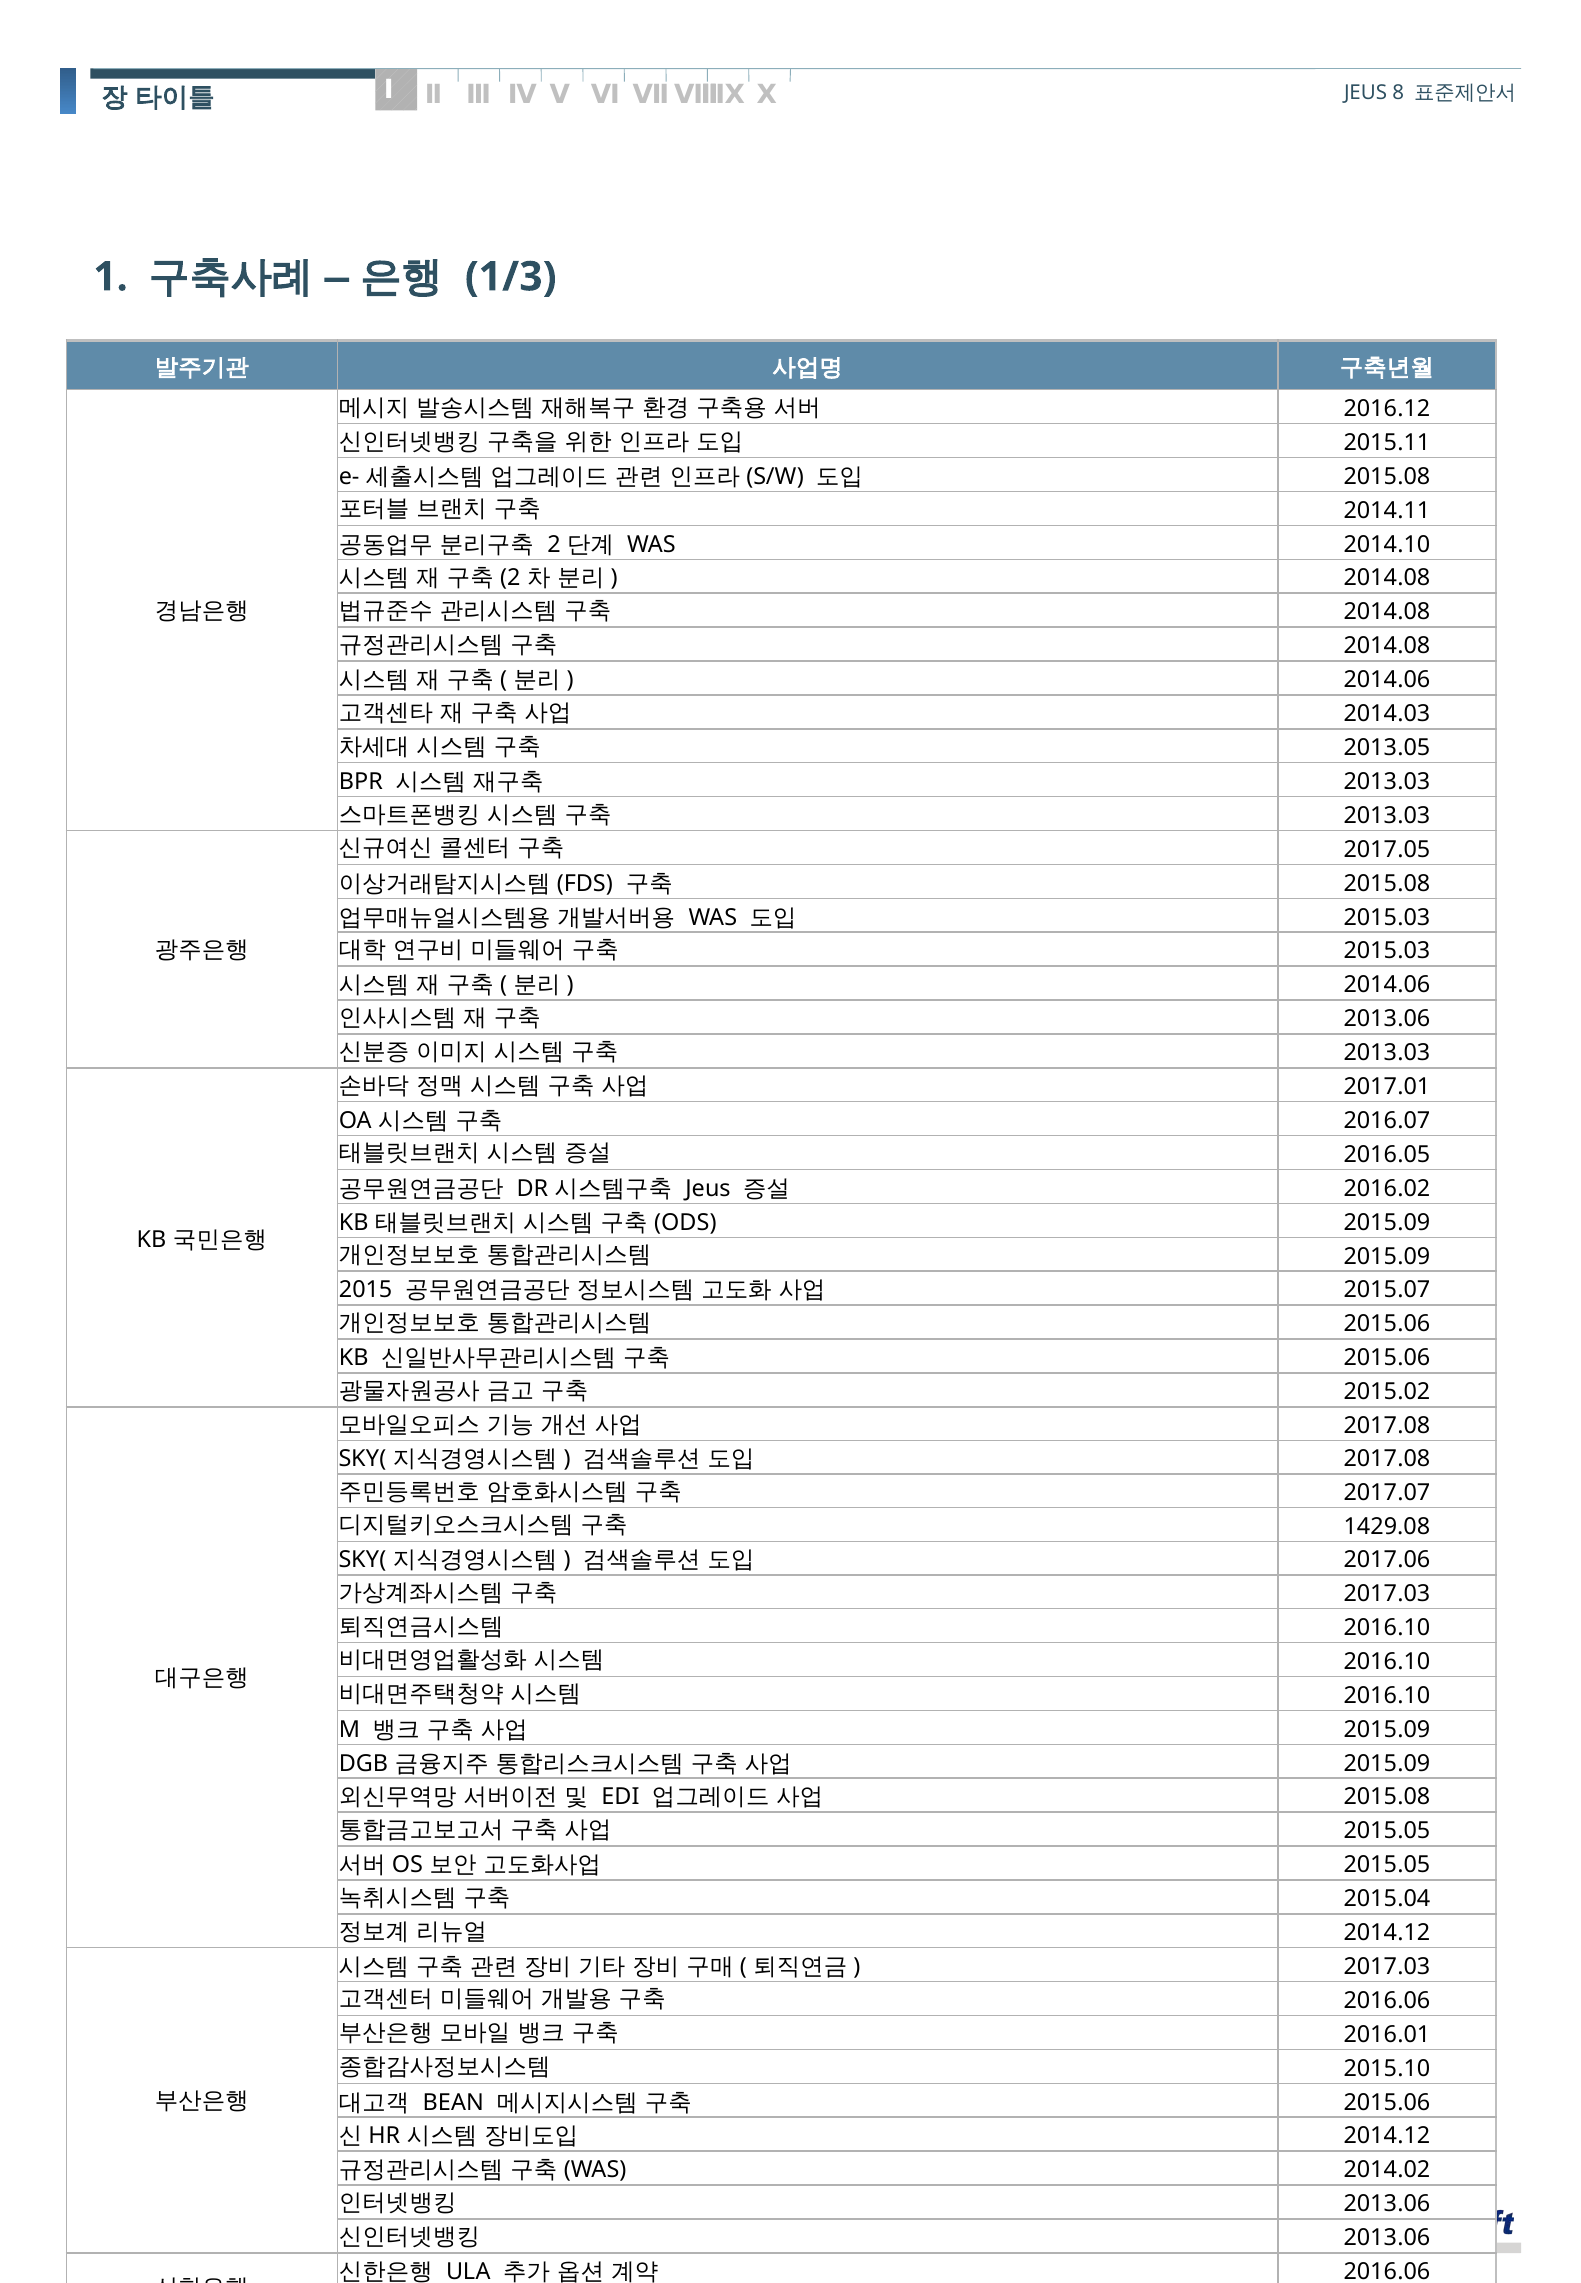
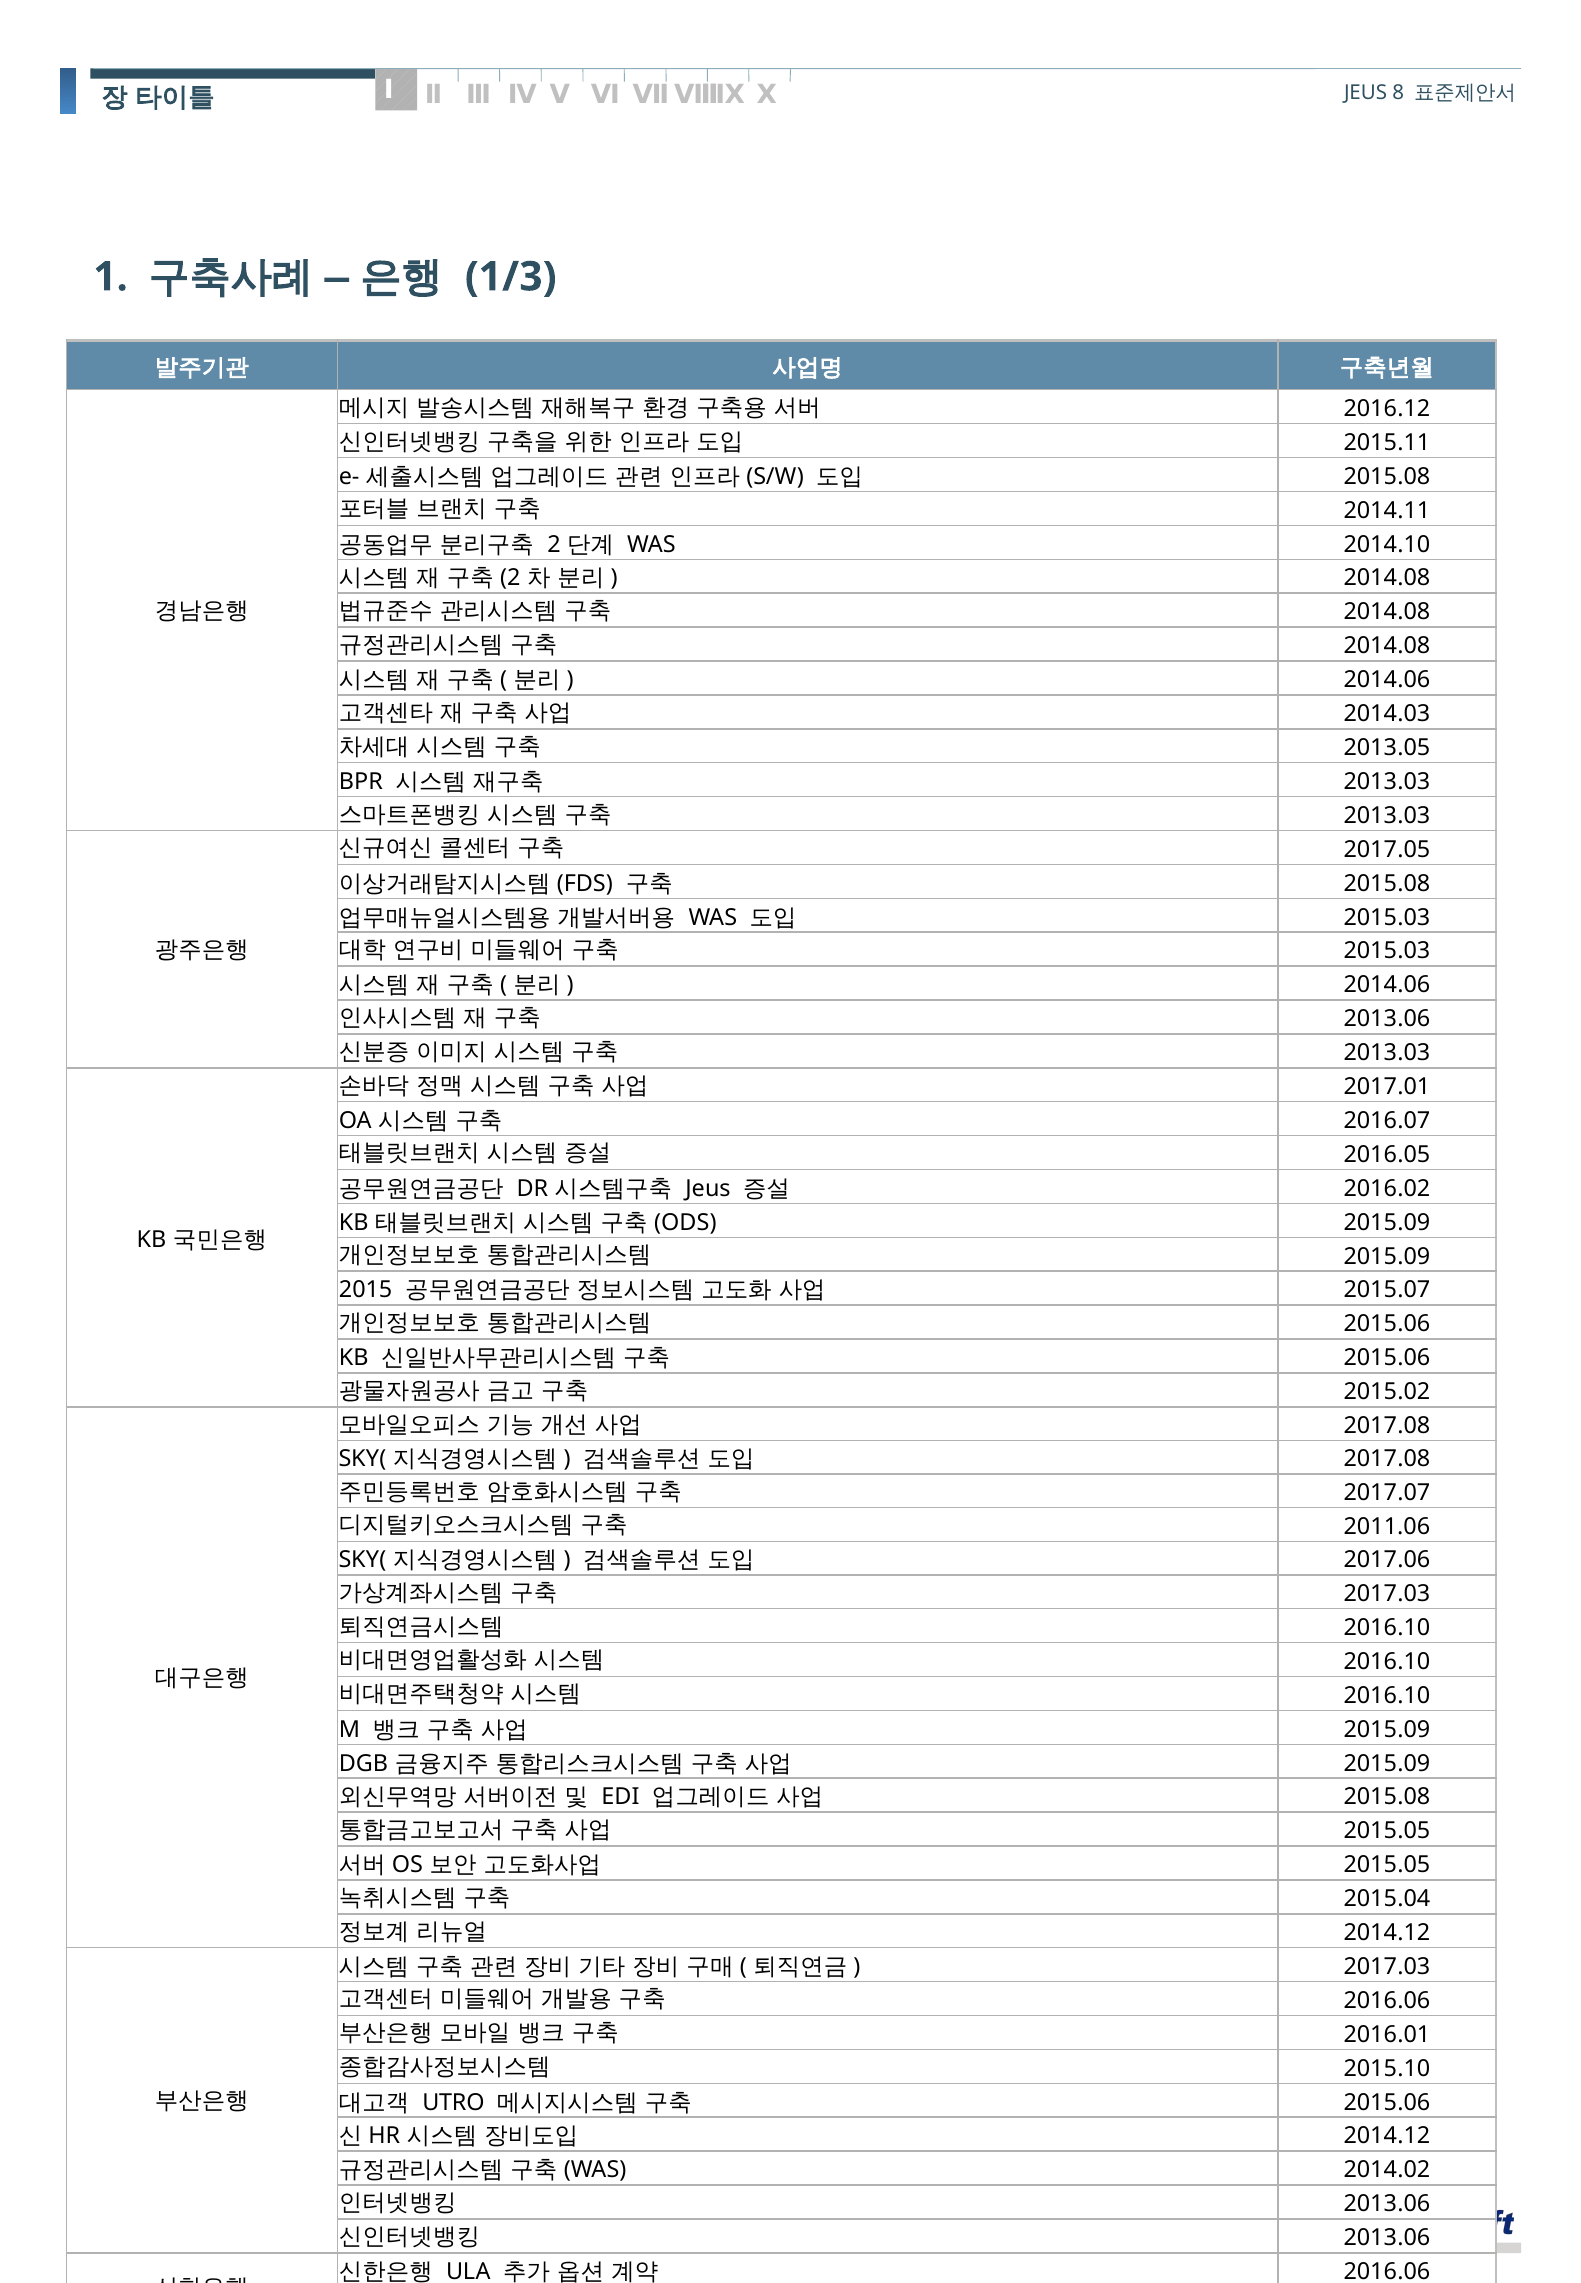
1429.08: 1429.08 -> 2011.06 (1387, 1527)
BEAN: BEAN -> UTRO (453, 2103)
